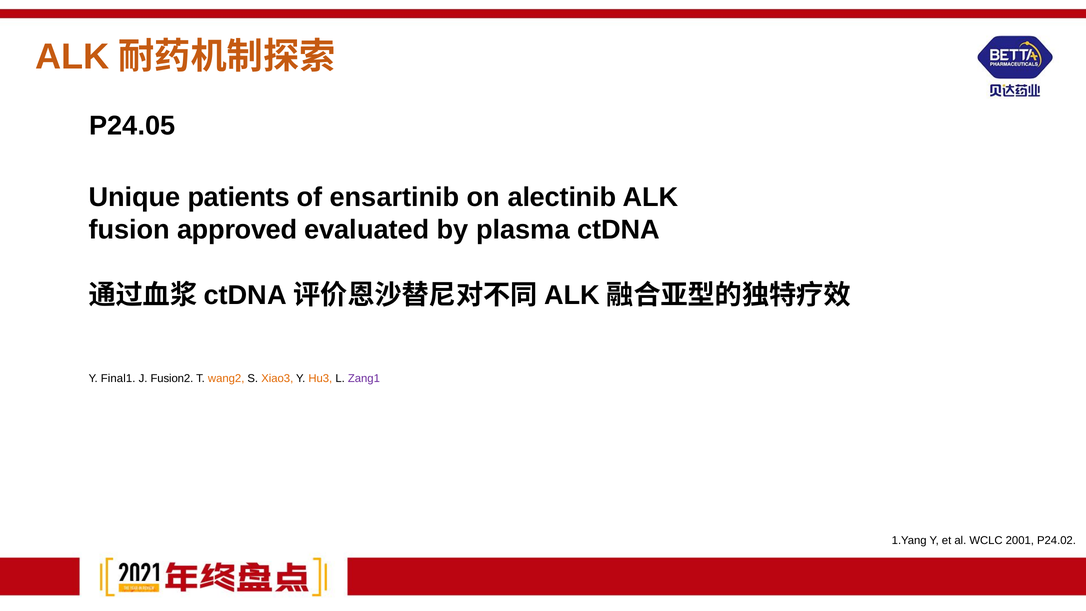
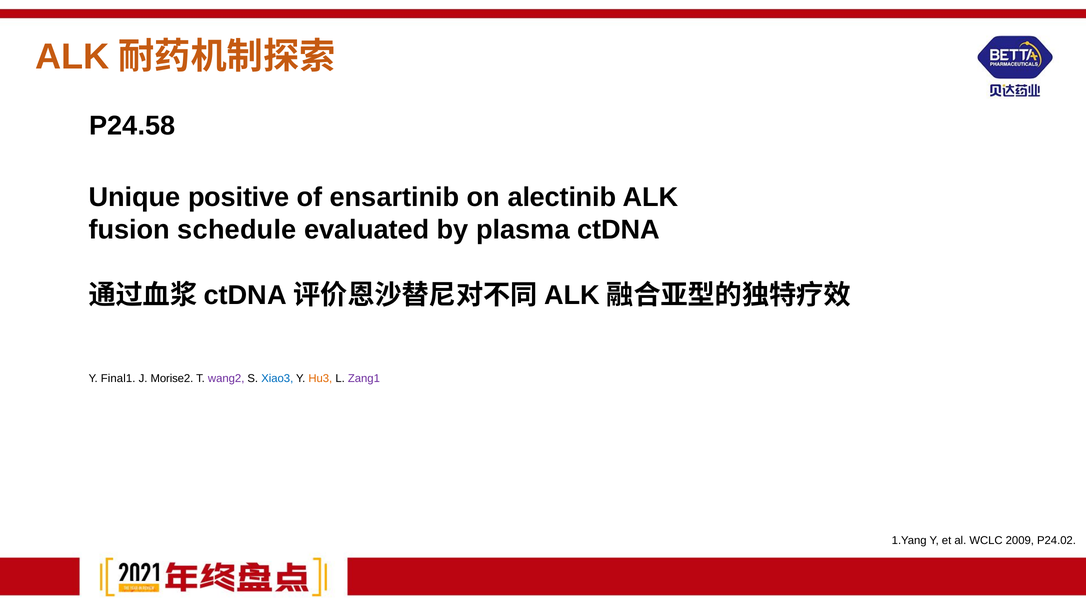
P24.05: P24.05 -> P24.58 (132, 126)
patients: patients -> positive (239, 197)
approved: approved -> schedule (237, 230)
Fusion2: Fusion2 -> Morise2 (172, 378)
wang2 colour: orange -> purple (226, 378)
Xiao3 colour: orange -> blue (277, 378)
2001: 2001 -> 2009 (1020, 541)
